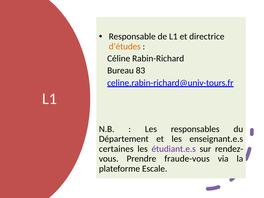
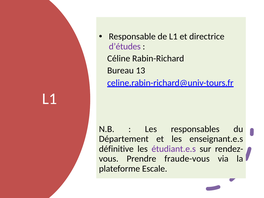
d’études colour: orange -> purple (125, 46)
83: 83 -> 13 (141, 71)
certaines: certaines -> définitive (116, 149)
